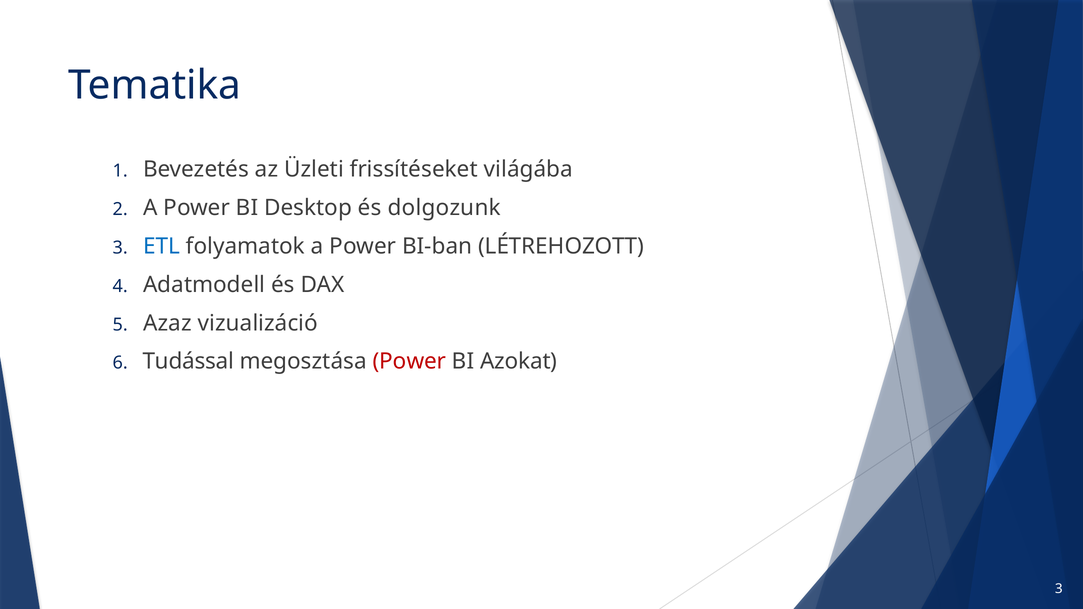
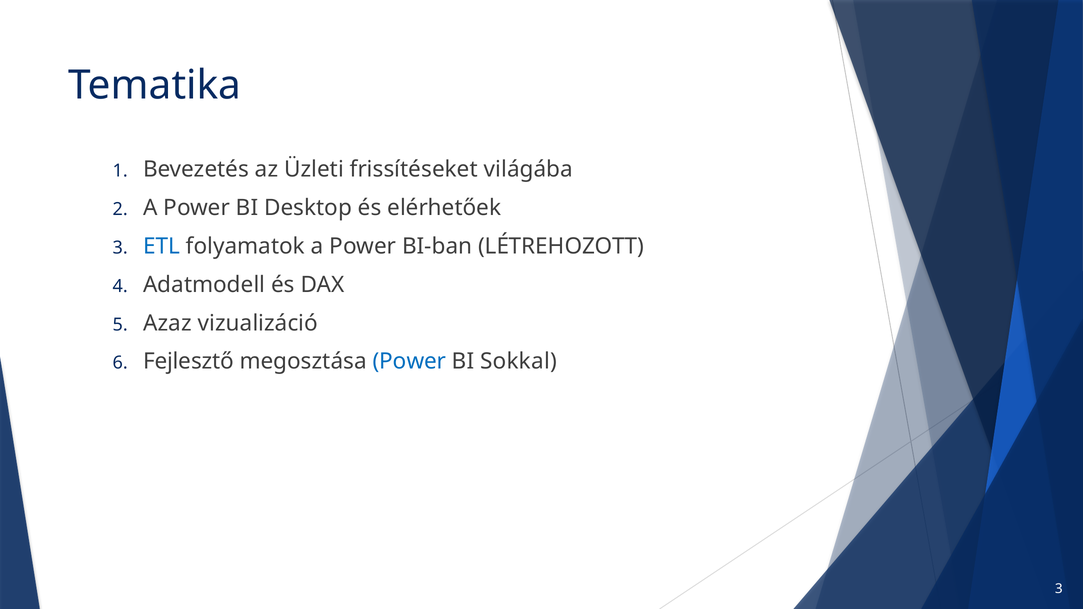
dolgozunk: dolgozunk -> elérhetőek (444, 208)
Tudással: Tudással -> Fejlesztő (188, 362)
Power colour: red -> blue (409, 362)
Azokat: Azokat -> Sokkal (519, 362)
